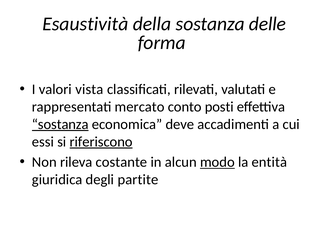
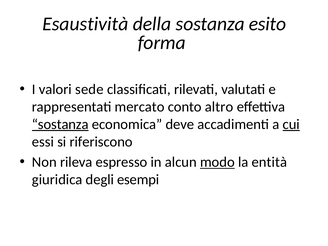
delle: delle -> esito (267, 24)
vista: vista -> sede (89, 89)
posti: posti -> altro (219, 107)
cui underline: none -> present (291, 124)
riferiscono underline: present -> none (101, 142)
costante: costante -> espresso (121, 162)
partite: partite -> esempi (138, 180)
